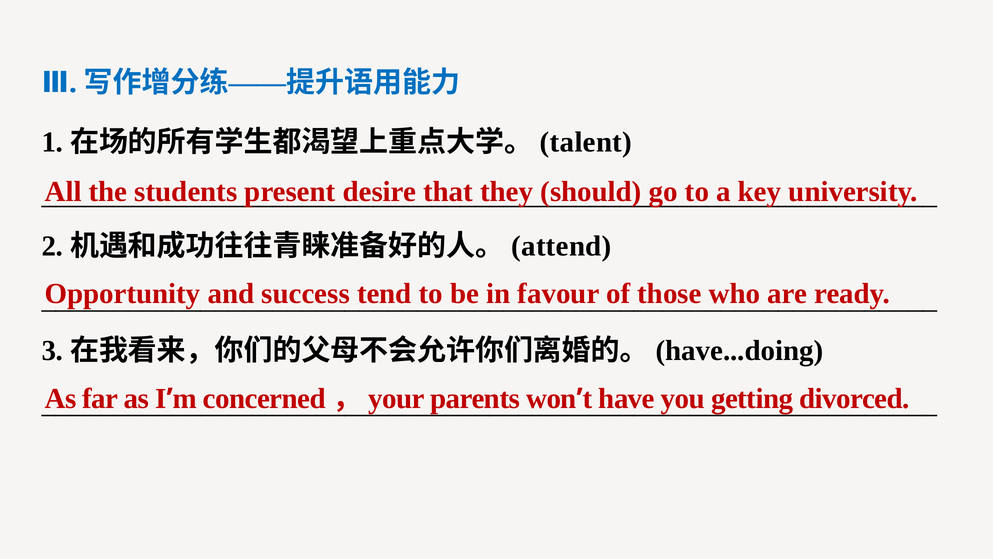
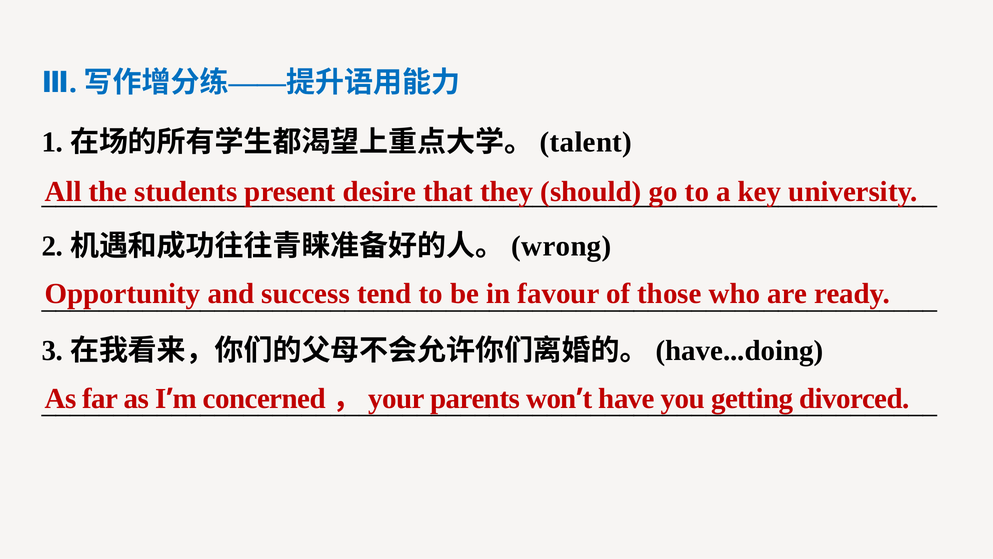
attend: attend -> wrong (561, 246)
